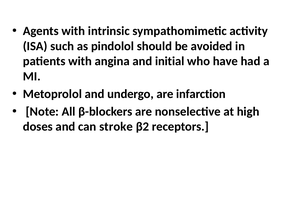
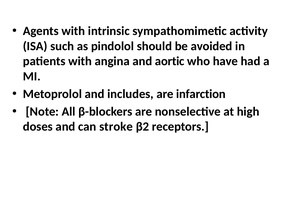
initial: initial -> aortic (170, 61)
undergo: undergo -> includes (130, 94)
